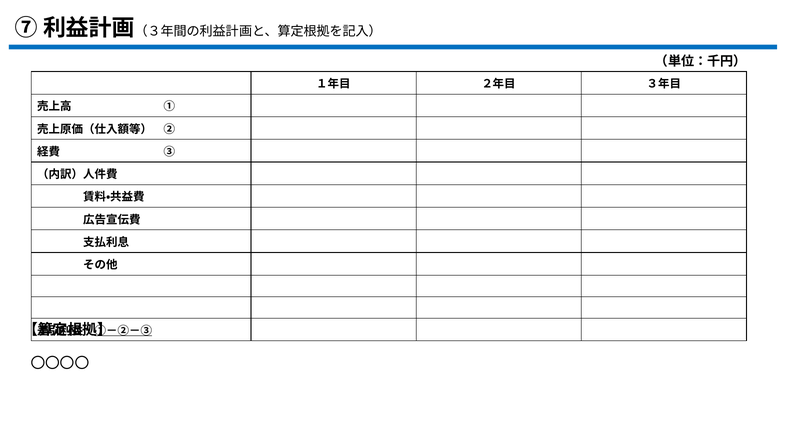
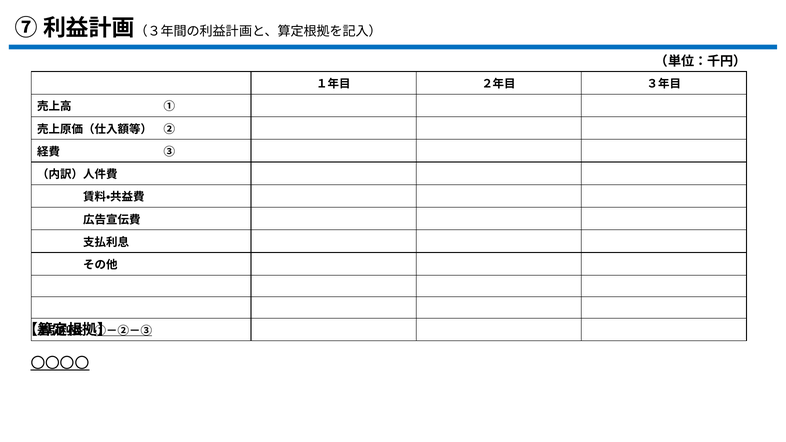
〇〇〇〇 underline: none -> present (60, 364)
